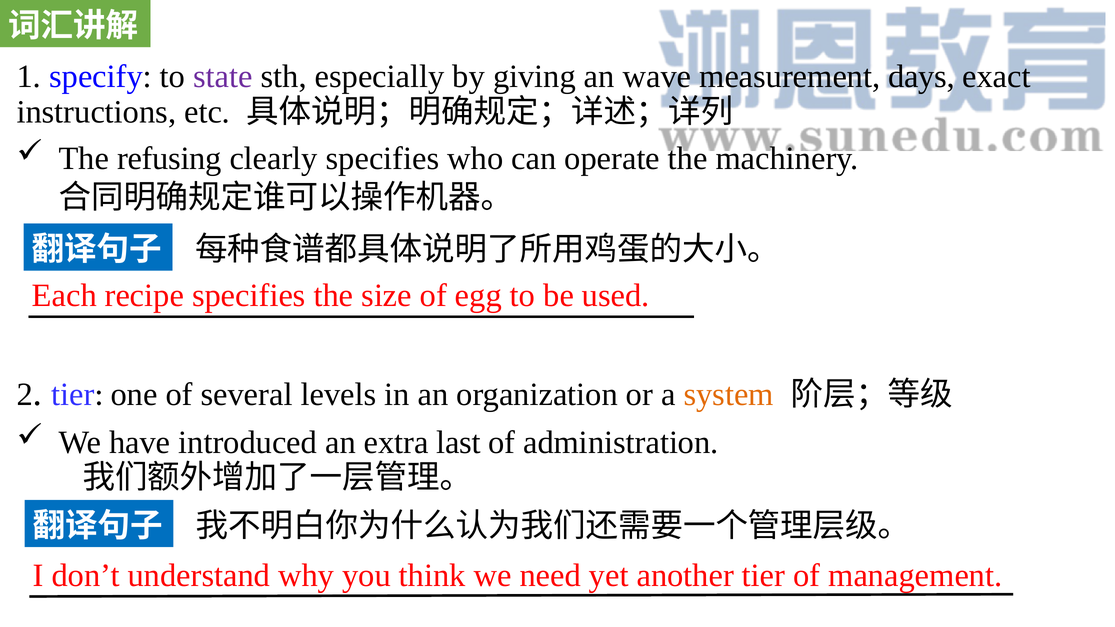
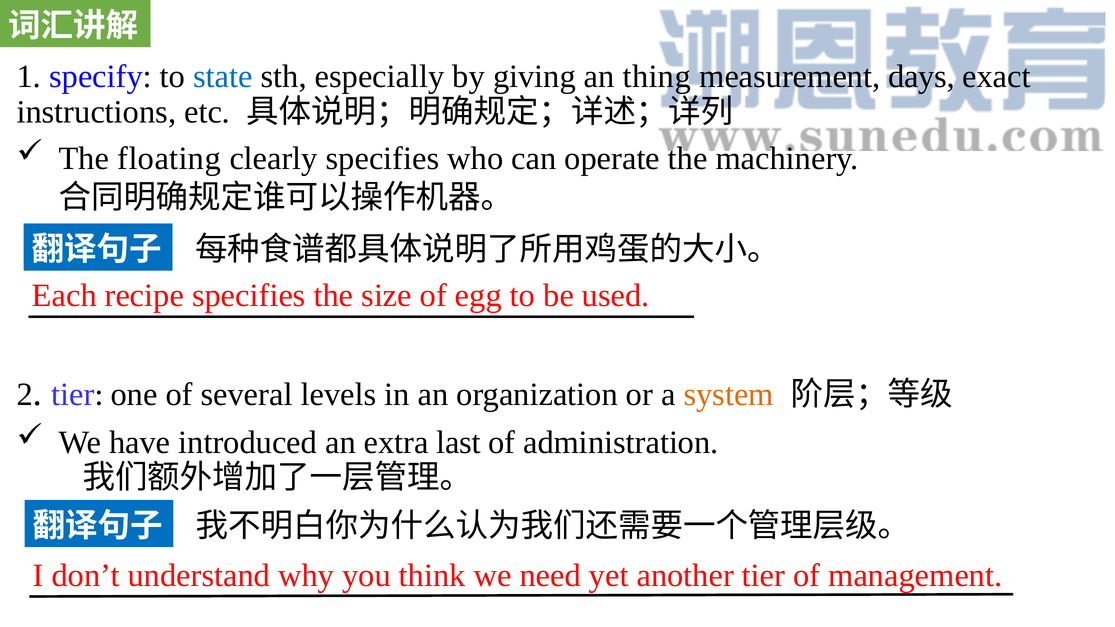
state colour: purple -> blue (223, 77)
wave: wave -> thing (657, 77)
refusing: refusing -> floating (169, 159)
